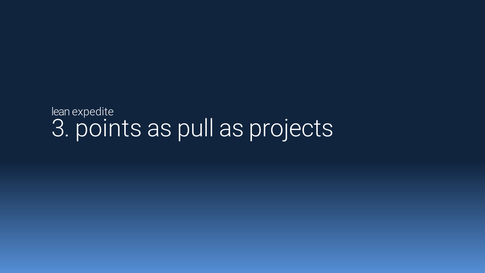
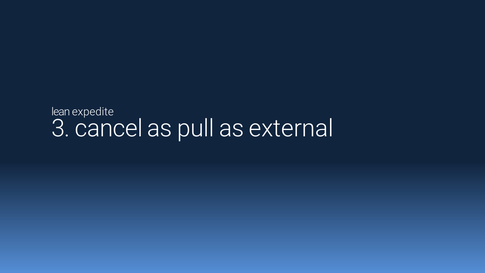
points: points -> cancel (109, 128)
projects: projects -> external (291, 128)
